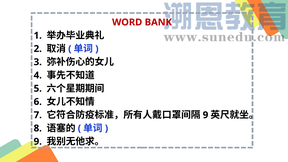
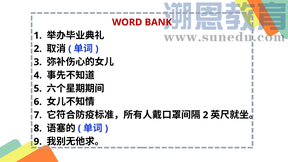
9: 9 -> 2 (206, 115)
